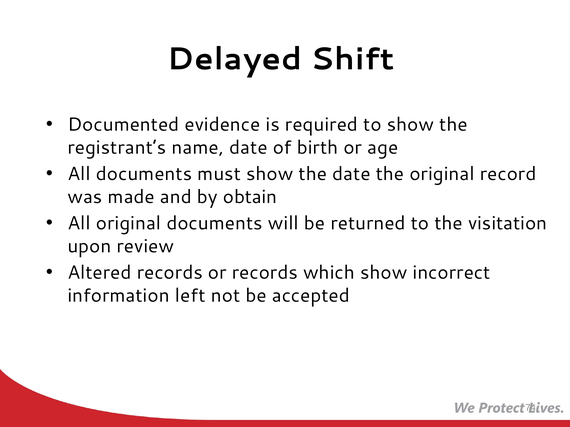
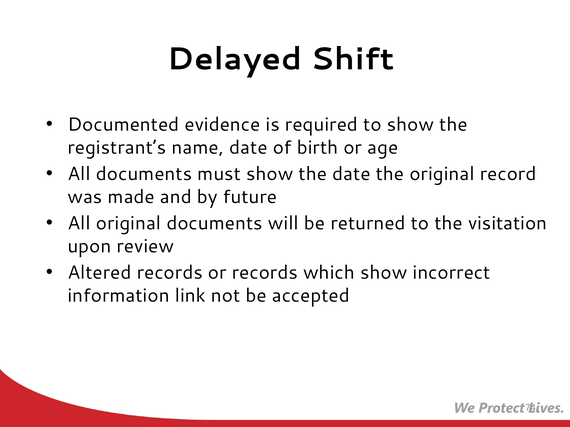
obtain: obtain -> future (250, 197)
left: left -> link (190, 296)
